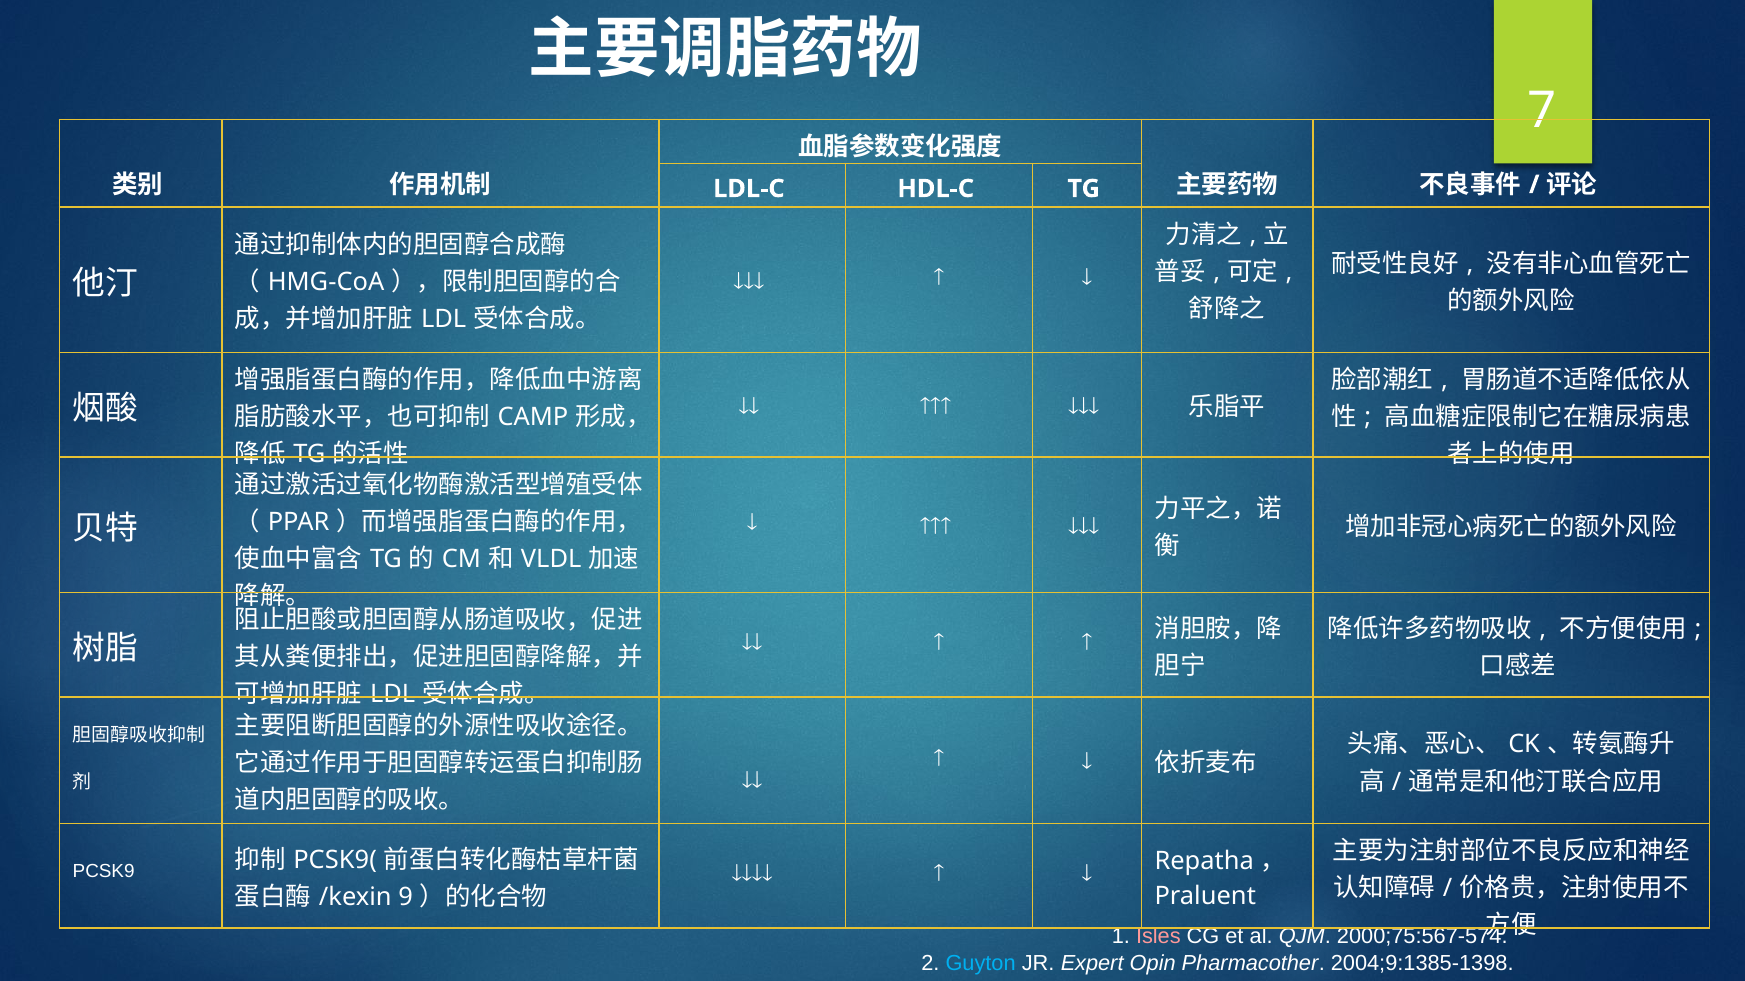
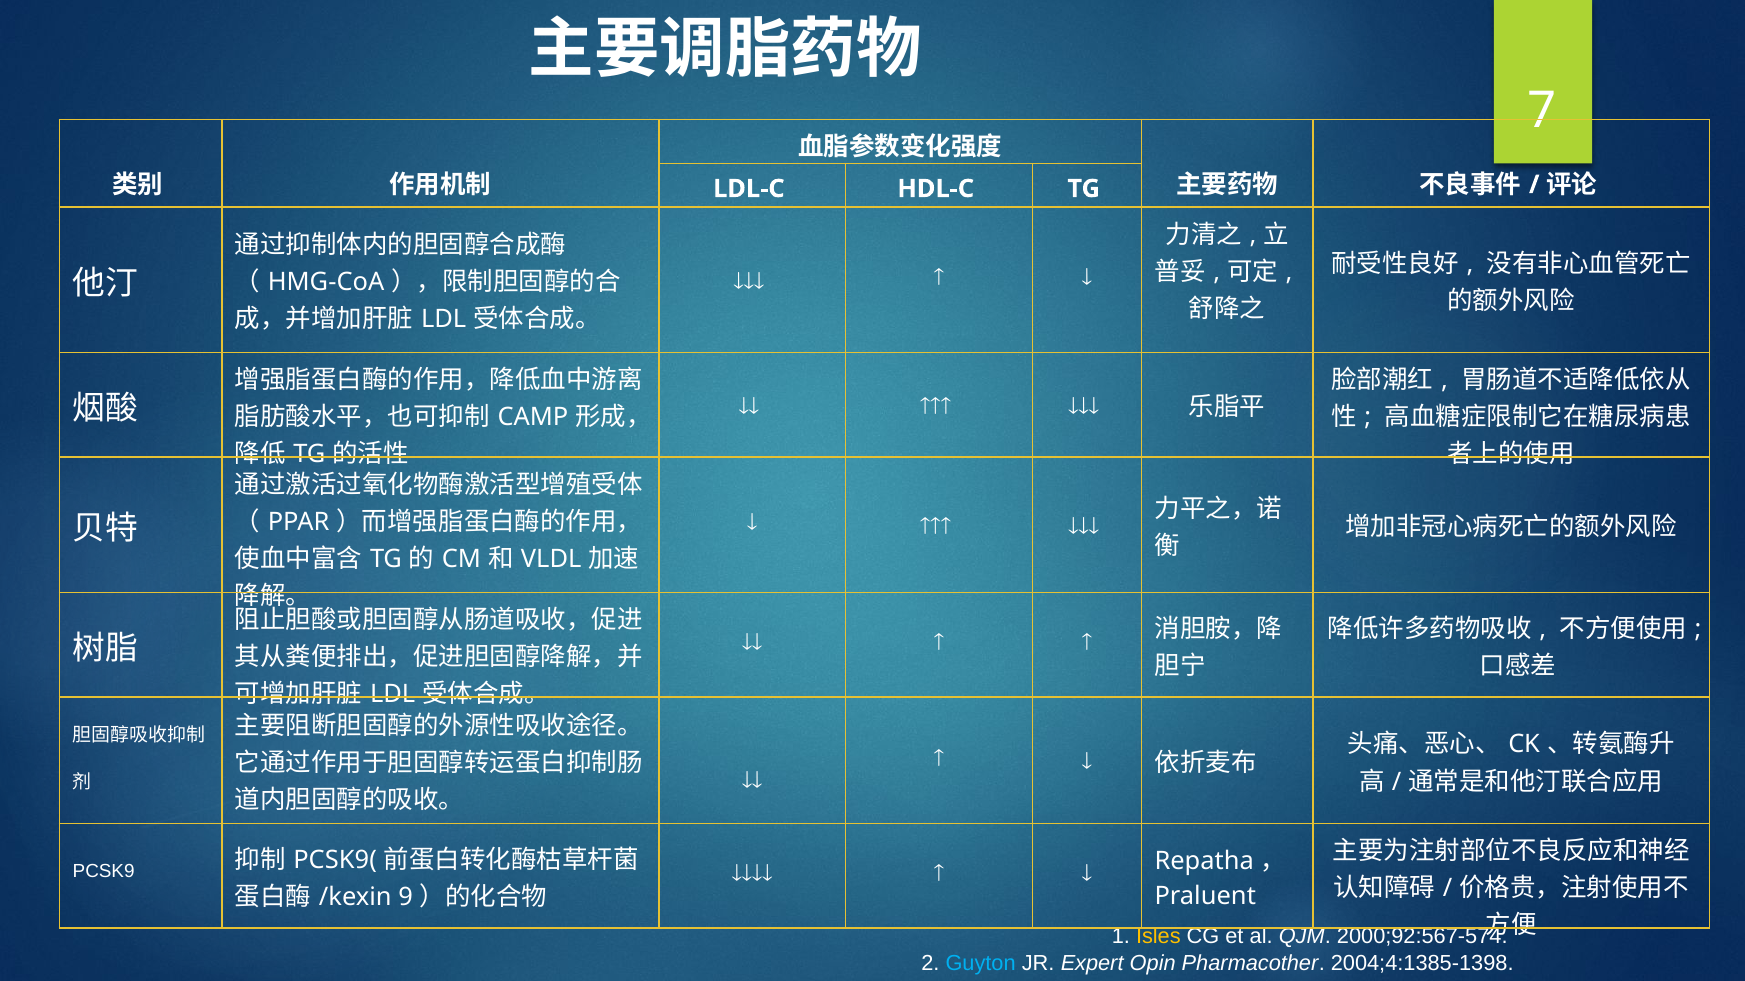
Isles colour: pink -> yellow (1158, 937)
2000;75:567-574: 2000;75:567-574 -> 2000;92:567-574 (1422, 937)
2004;9:1385-1398: 2004;9:1385-1398 -> 2004;4:1385-1398 (1422, 963)
